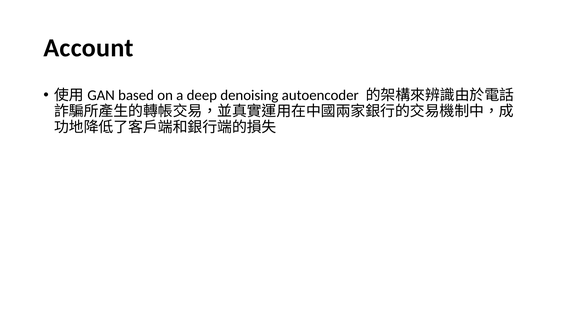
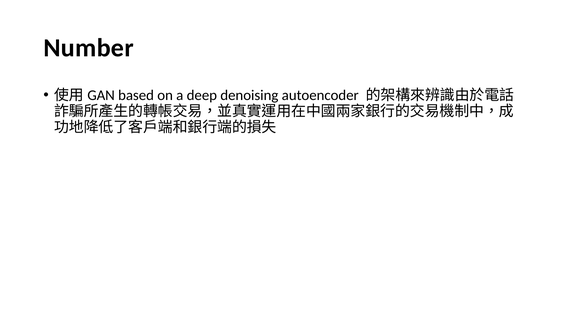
Account: Account -> Number (89, 48)
